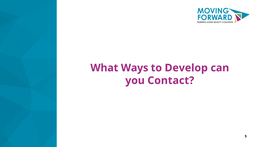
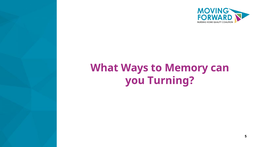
Develop: Develop -> Memory (186, 68)
Contact: Contact -> Turning (171, 80)
